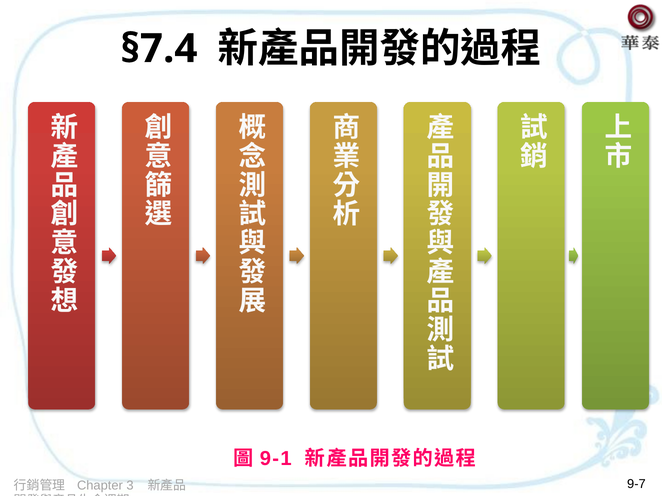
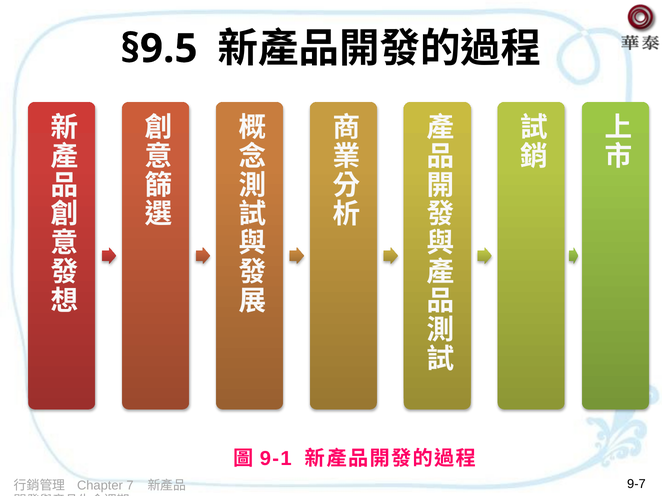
§7.4: §7.4 -> §9.5 (159, 49)
3: 3 -> 7 (130, 486)
